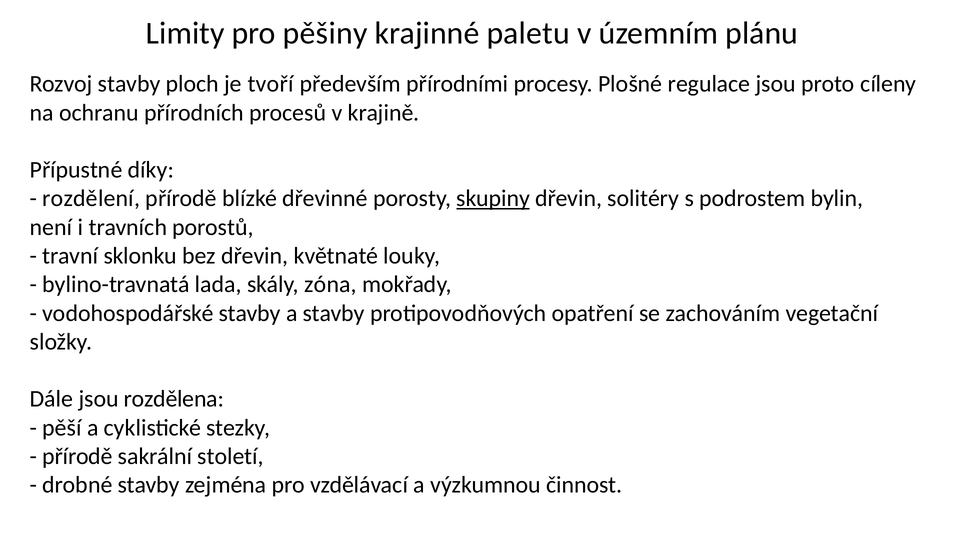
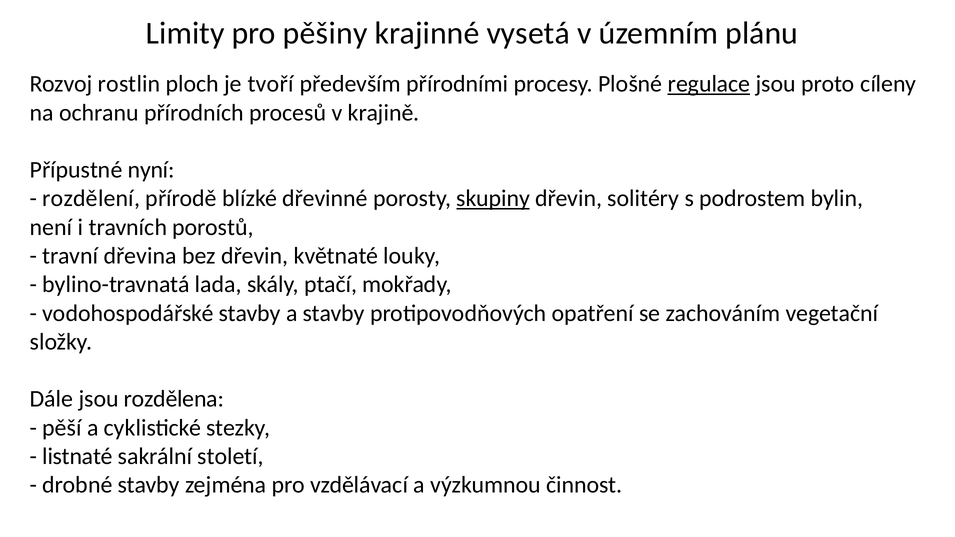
paletu: paletu -> vysetá (528, 33)
Rozvoj stavby: stavby -> rostlin (129, 84)
regulace underline: none -> present (709, 84)
díky: díky -> nyní (151, 170)
sklonku: sklonku -> dřevina (140, 256)
zóna: zóna -> ptačí (331, 285)
přírodě: přírodě -> listnaté (78, 456)
